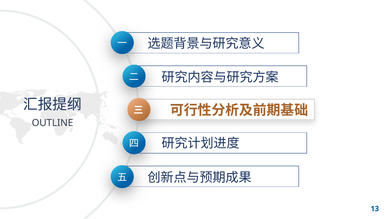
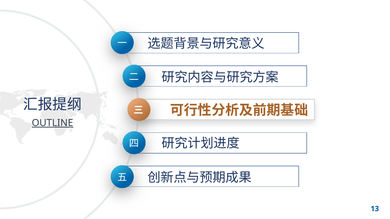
OUTLINE underline: none -> present (53, 123)
